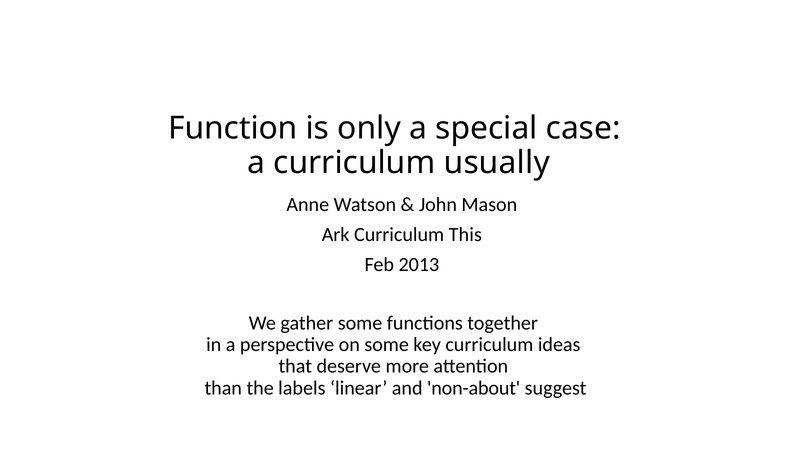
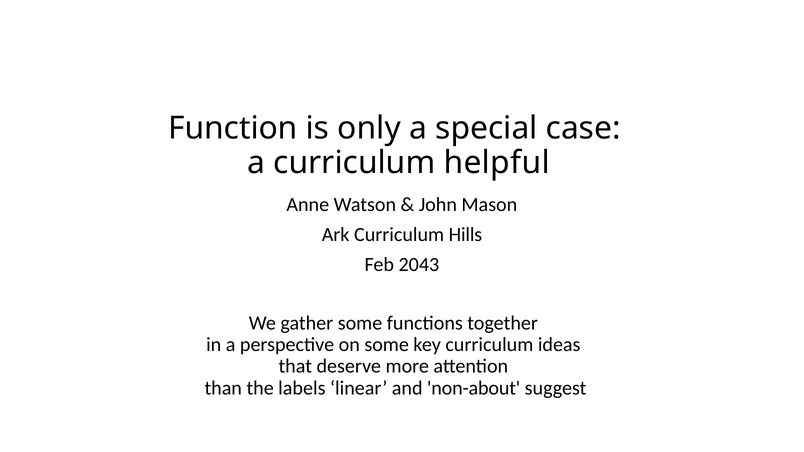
usually: usually -> helpful (497, 163)
This: This -> Hills (465, 235)
2013: 2013 -> 2043 (419, 265)
